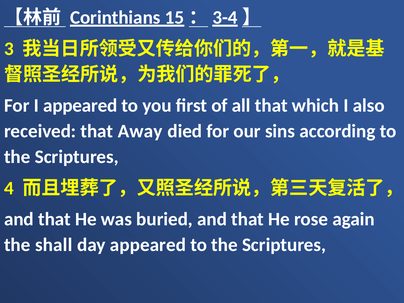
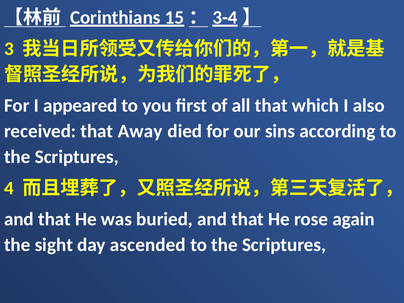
shall: shall -> sight (54, 245)
day appeared: appeared -> ascended (148, 245)
